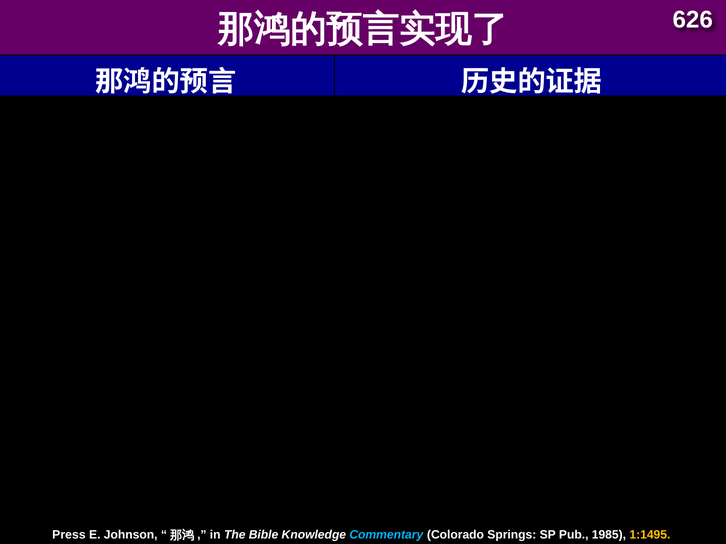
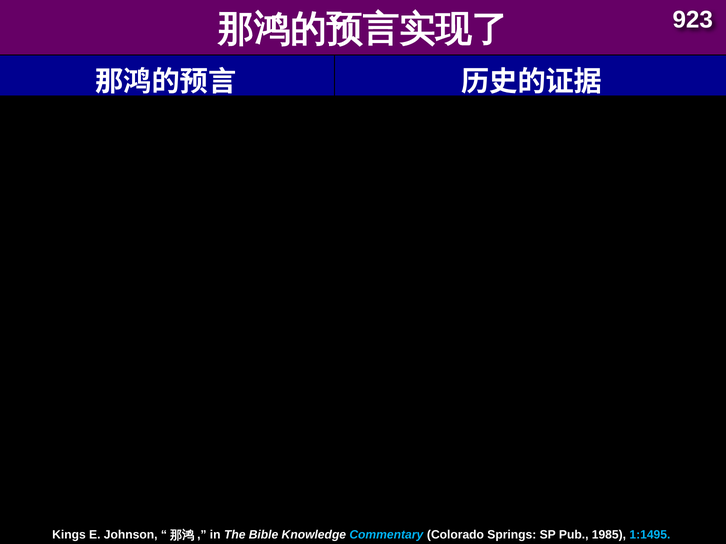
626: 626 -> 923 (693, 20)
Press: Press -> Kings (69, 535)
1:1495 colour: yellow -> light blue (650, 535)
